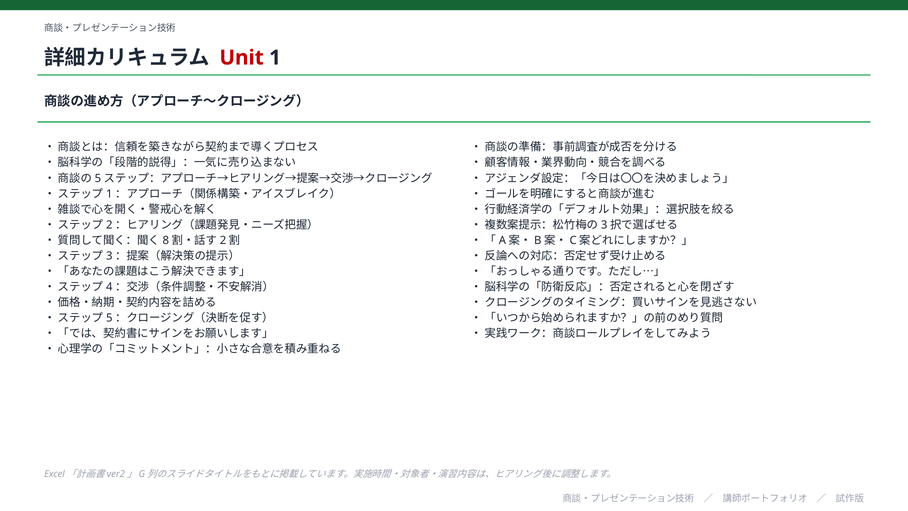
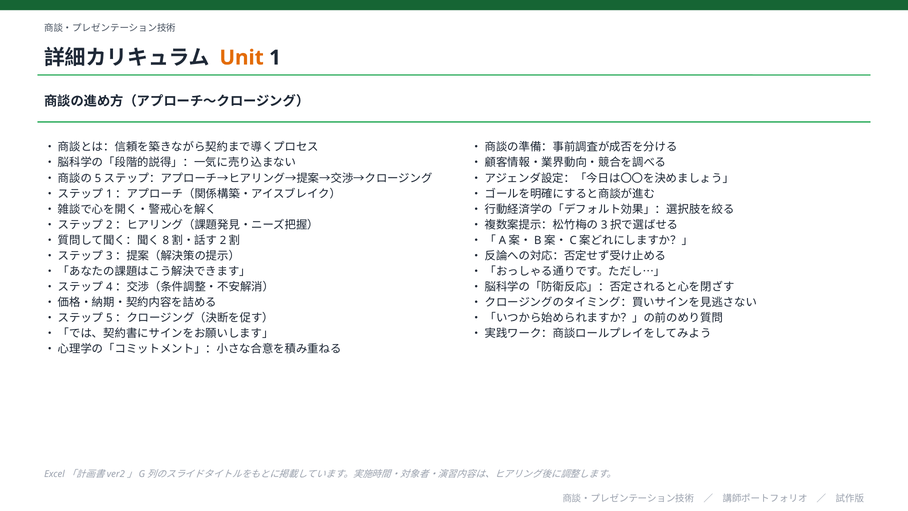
Unit colour: red -> orange (242, 58)
